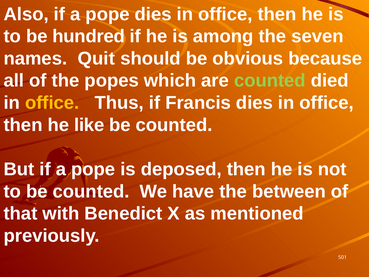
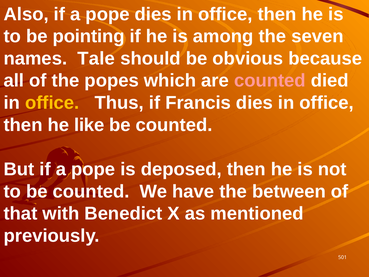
hundred: hundred -> pointing (89, 36)
Quit: Quit -> Tale (96, 58)
counted colour: light green -> pink (270, 81)
